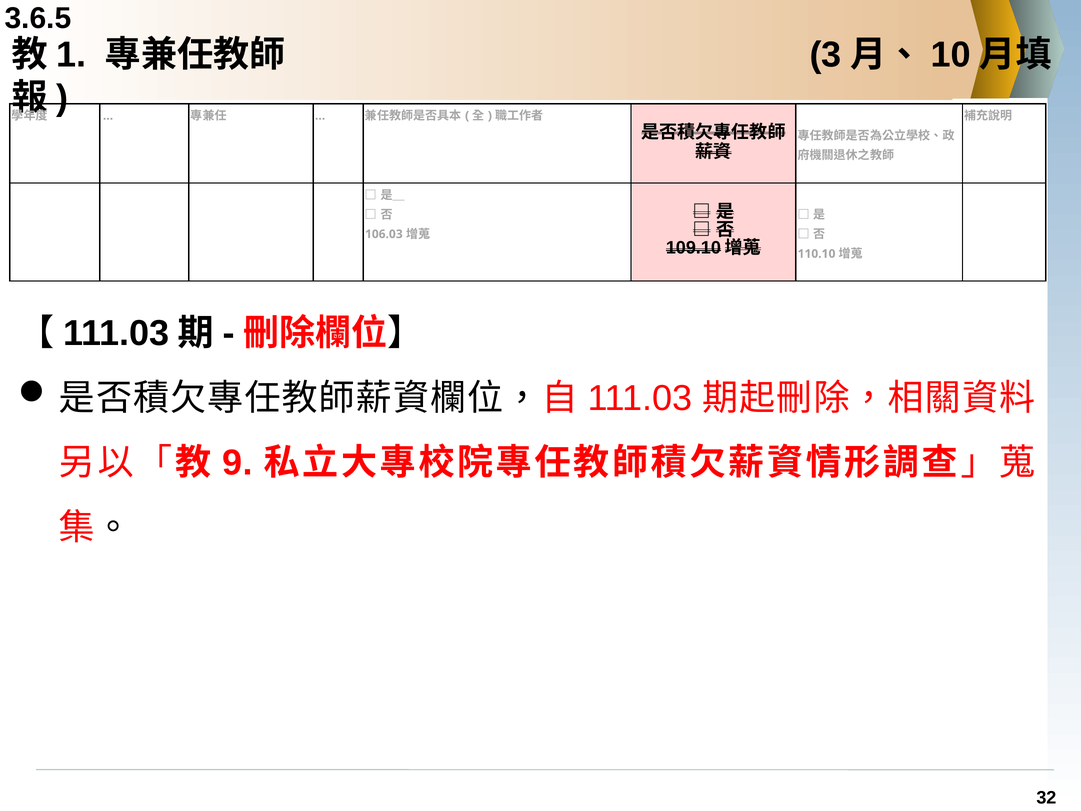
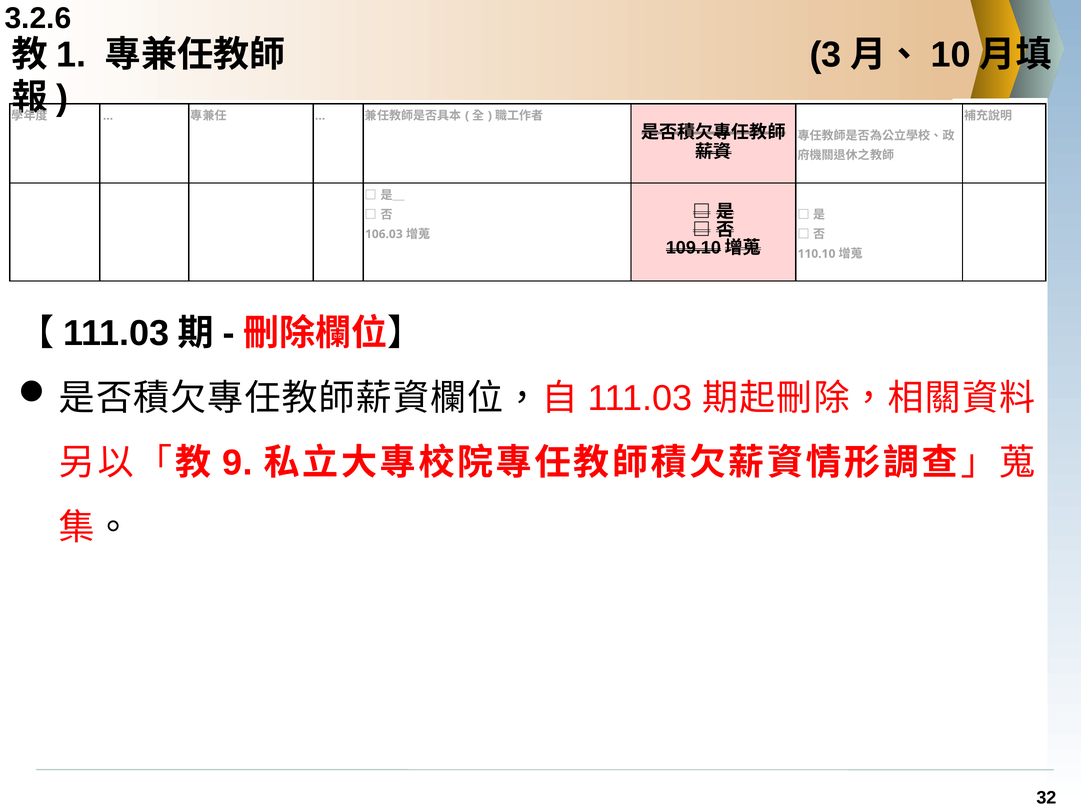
3.6.5: 3.6.5 -> 3.2.6 (38, 18)
